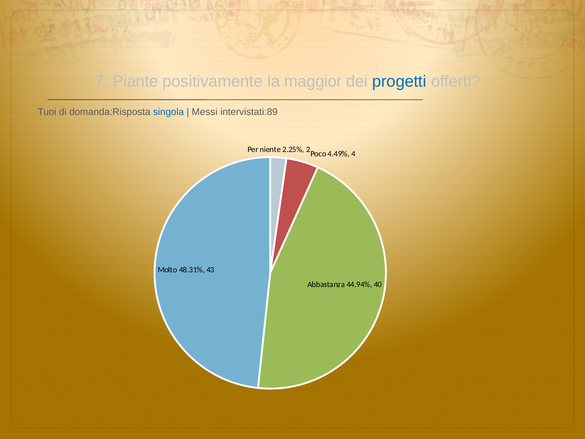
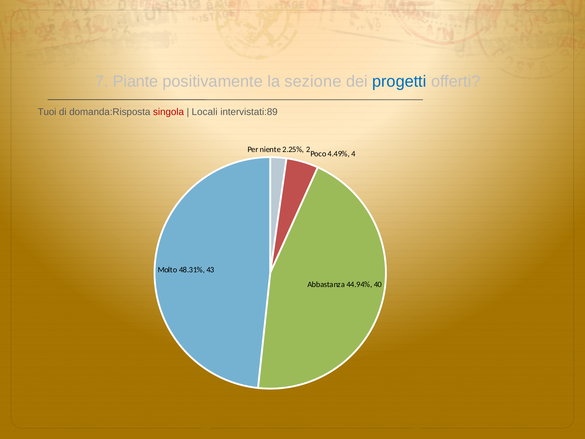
maggior: maggior -> sezione (313, 82)
singola colour: blue -> red (169, 112)
Messi: Messi -> Locali (205, 112)
